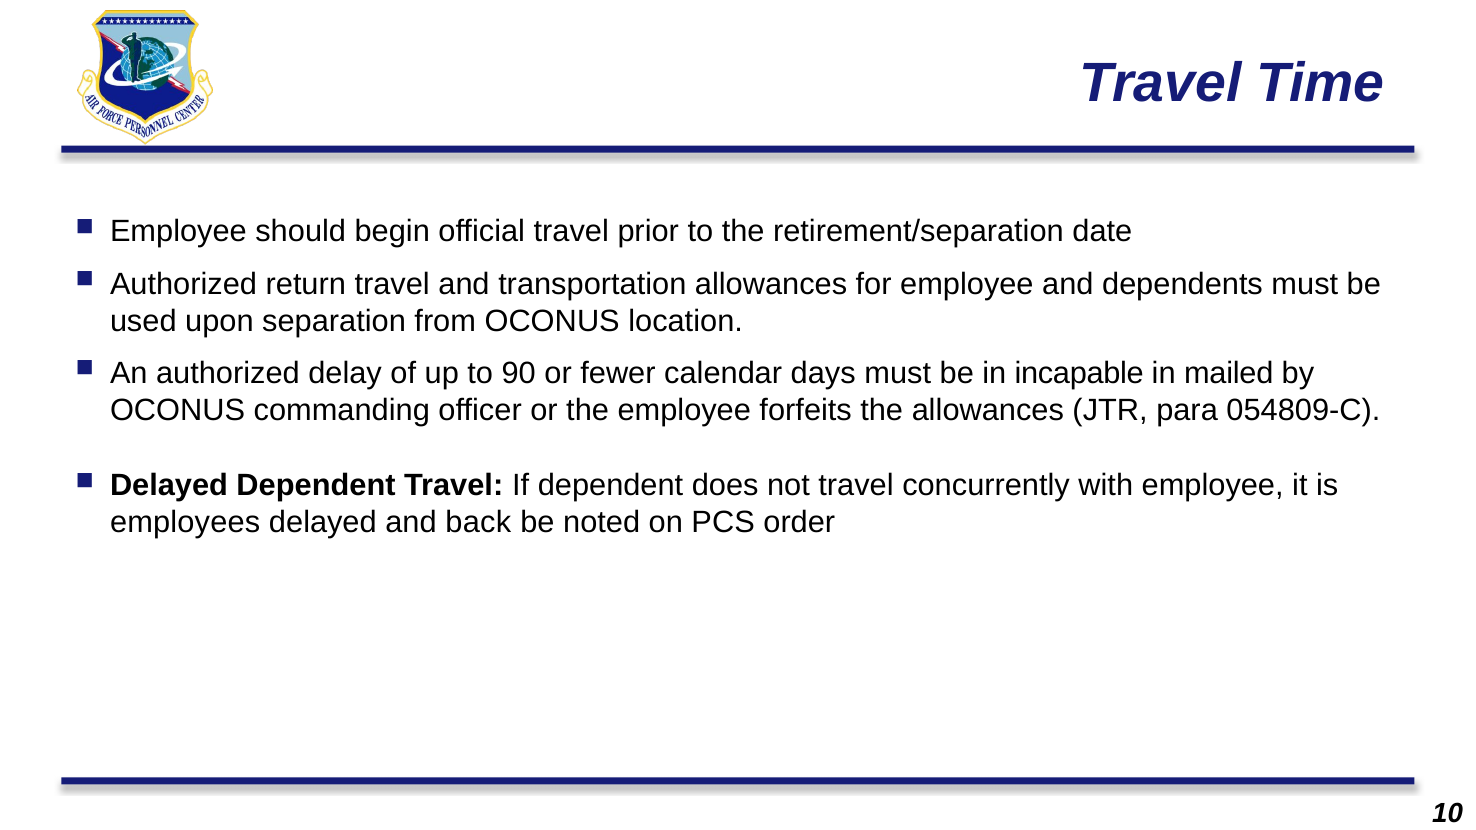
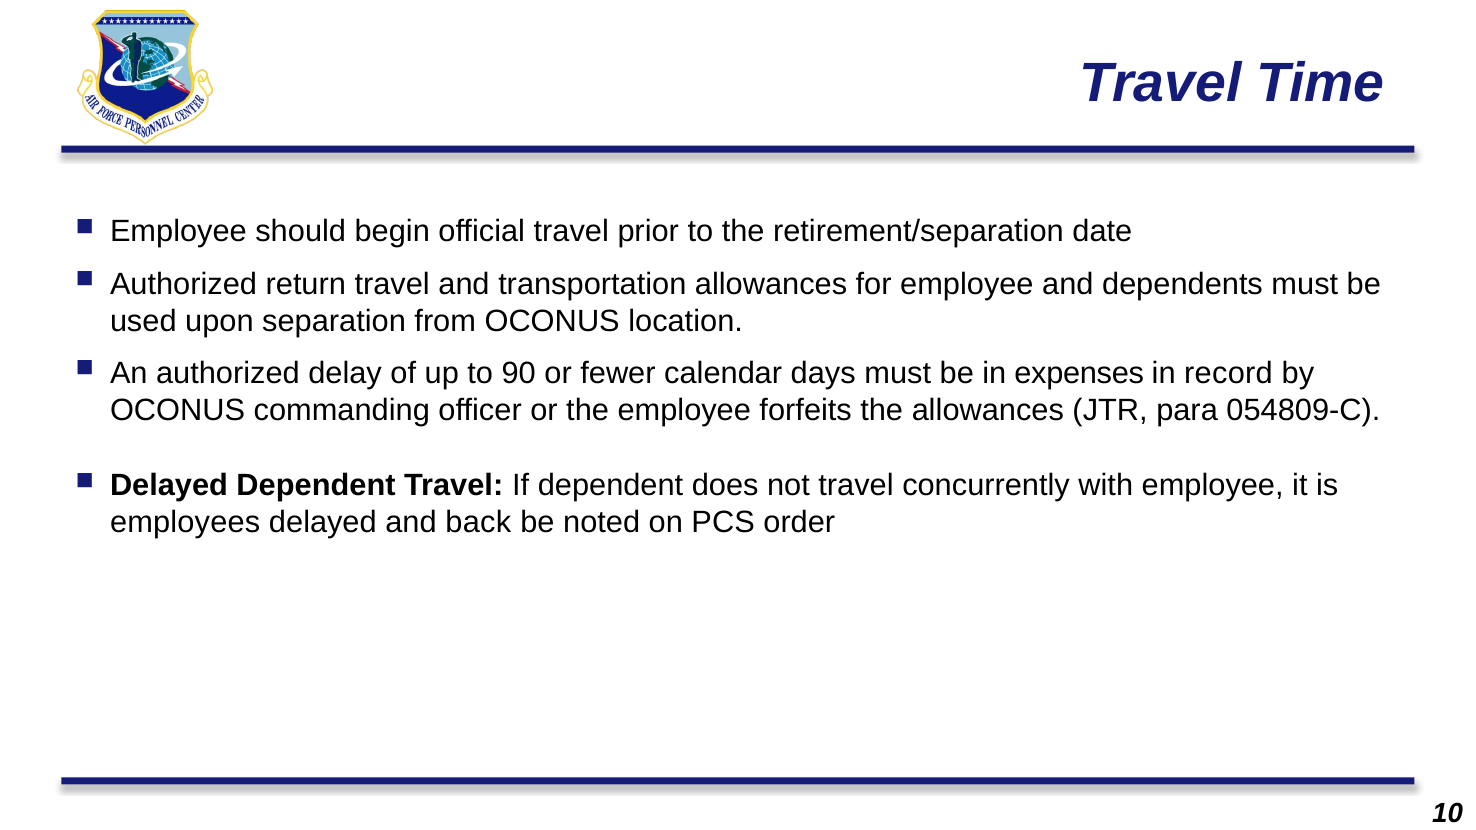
incapable: incapable -> expenses (1079, 373)
mailed: mailed -> record (1228, 373)
